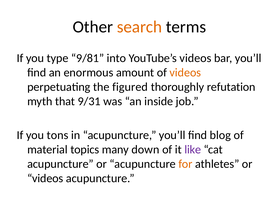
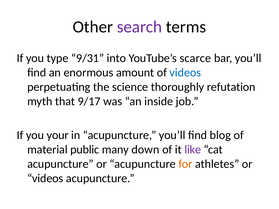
search colour: orange -> purple (139, 27)
9/81: 9/81 -> 9/31 (88, 58)
YouTube’s videos: videos -> scarce (195, 58)
videos colour: orange -> blue (185, 73)
figured: figured -> science (130, 87)
9/31: 9/31 -> 9/17 (89, 102)
tons: tons -> your (58, 135)
topics: topics -> public (85, 150)
